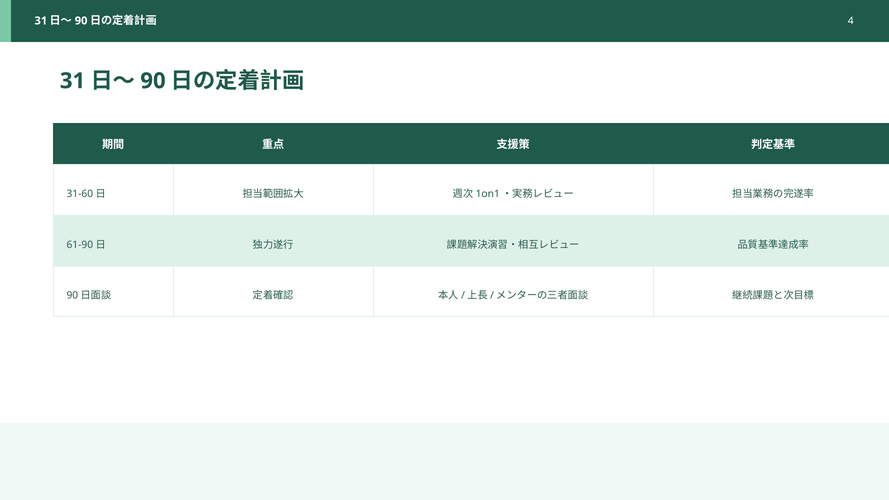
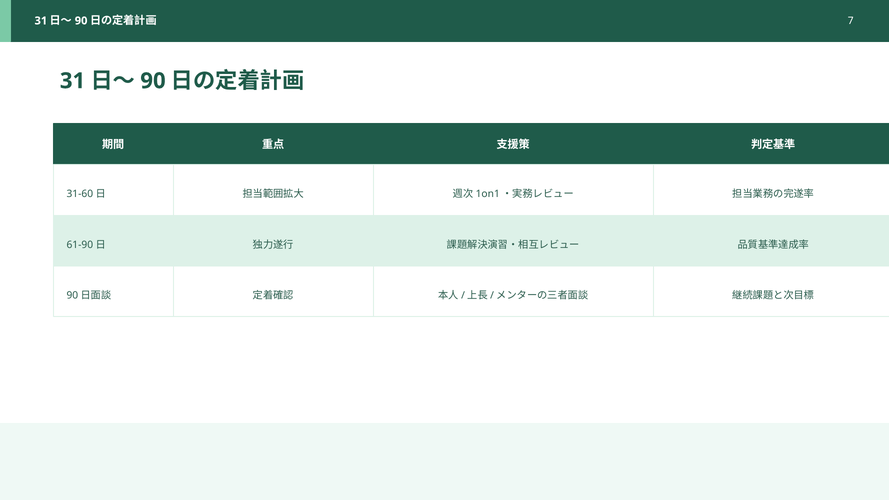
4: 4 -> 7 (851, 21)
